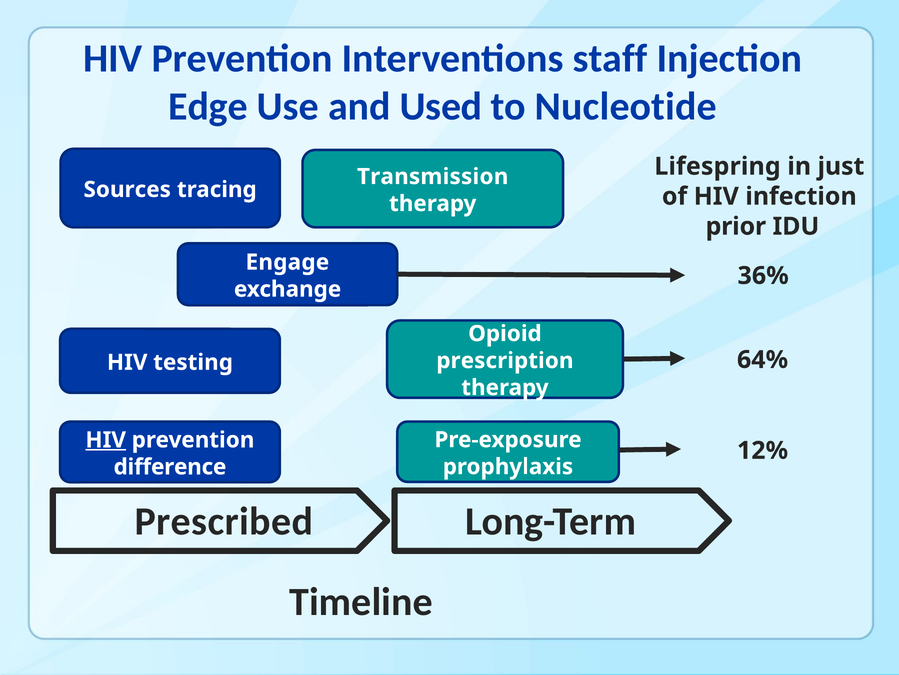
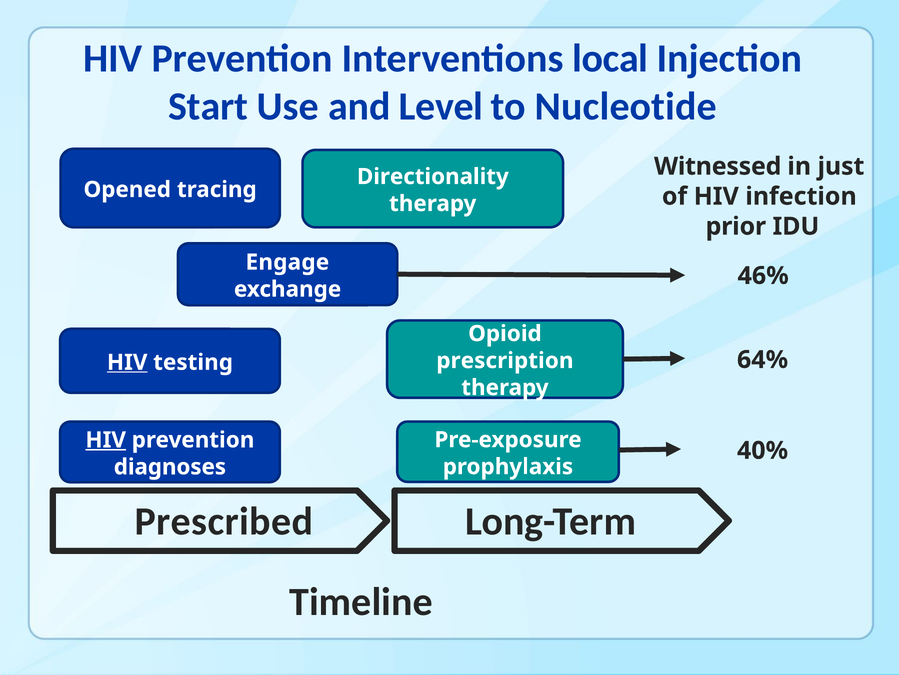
staff: staff -> local (610, 58)
Edge: Edge -> Start (208, 106)
Used: Used -> Level (441, 106)
Lifespring: Lifespring -> Witnessed (718, 166)
Transmission: Transmission -> Directionality (433, 176)
Sources: Sources -> Opened (127, 189)
36%: 36% -> 46% (763, 275)
HIV underline: none -> present (127, 362)
12%: 12% -> 40% (763, 450)
difference: difference -> diagnoses (170, 466)
